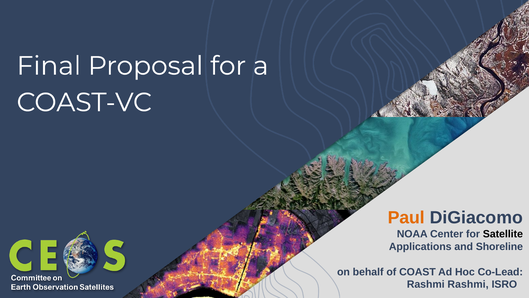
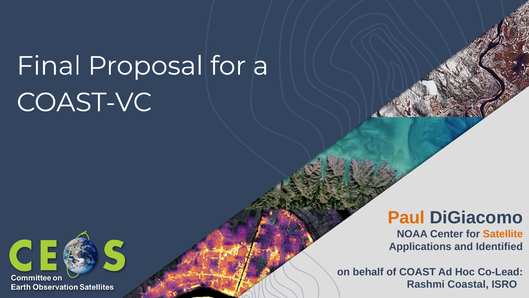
Satellite colour: black -> orange (503, 234)
Shoreline: Shoreline -> Identified (499, 246)
Rashmi Rashmi: Rashmi -> Coastal (468, 284)
